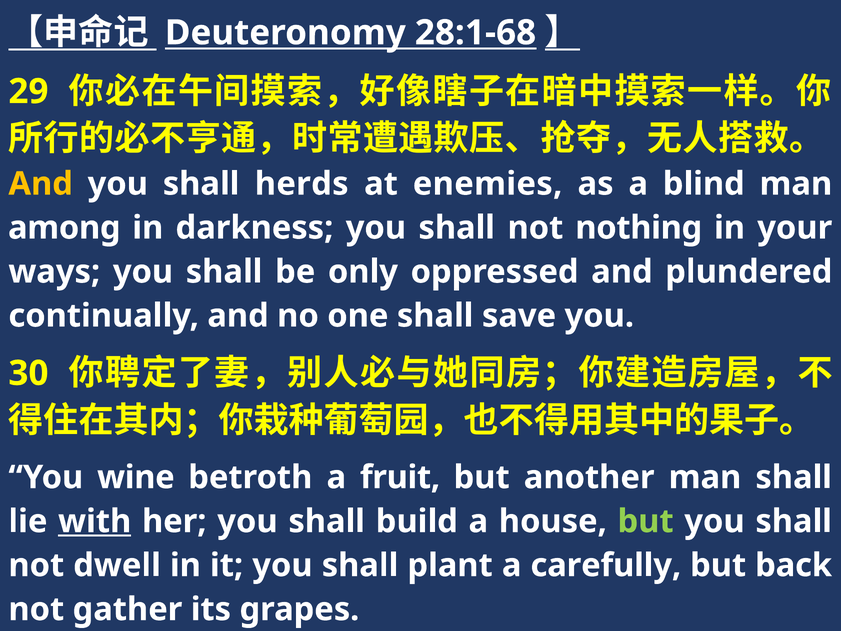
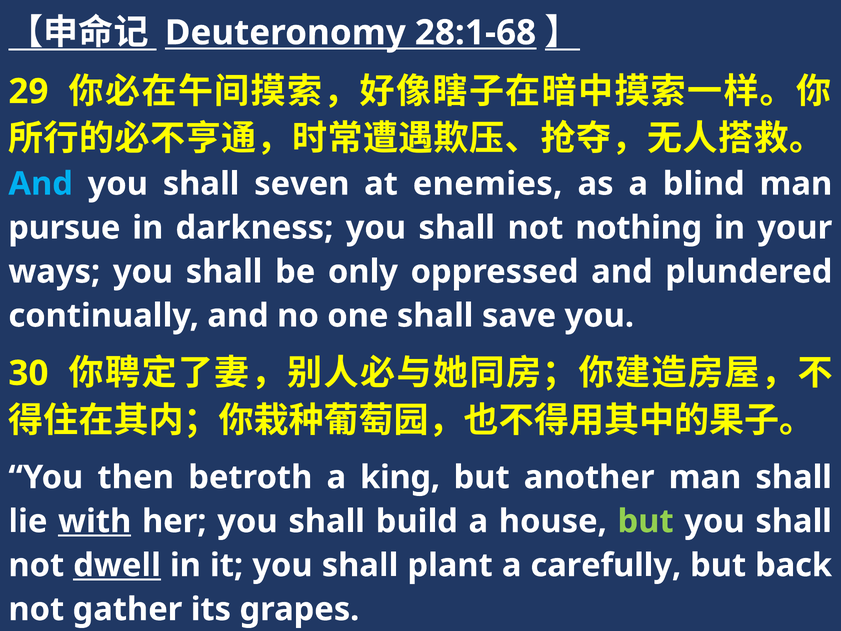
And colour: yellow -> light blue (41, 184)
herds: herds -> seven (302, 184)
among: among -> pursue (64, 228)
wine: wine -> then (136, 477)
fruit: fruit -> king (400, 477)
dwell underline: none -> present (117, 565)
